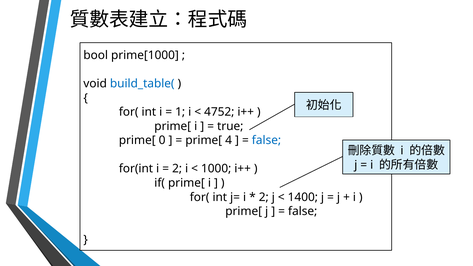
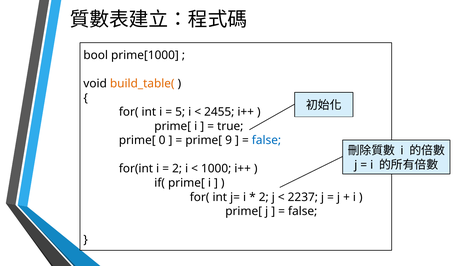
build_table( colour: blue -> orange (142, 84)
1: 1 -> 5 (180, 112)
4752: 4752 -> 2455 (219, 112)
4: 4 -> 9 (229, 140)
1400: 1400 -> 2237 (303, 197)
